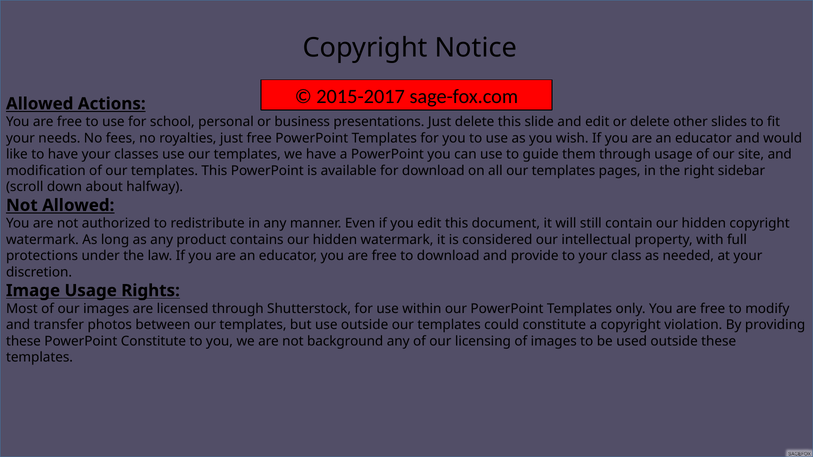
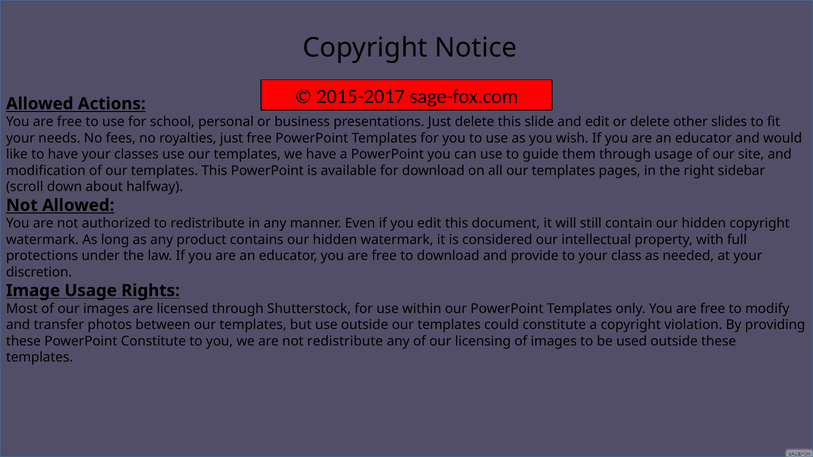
not background: background -> redistribute (345, 341)
